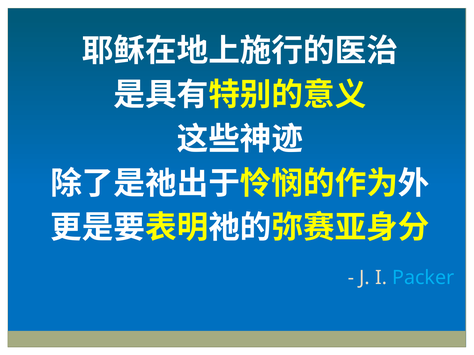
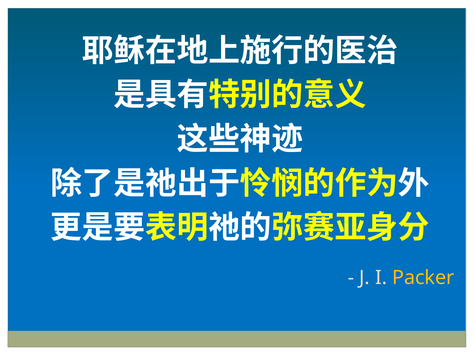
Packer colour: light blue -> yellow (423, 278)
